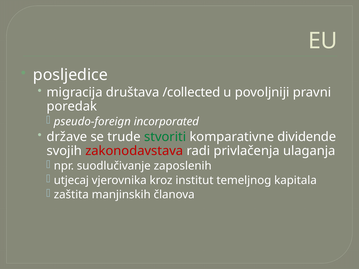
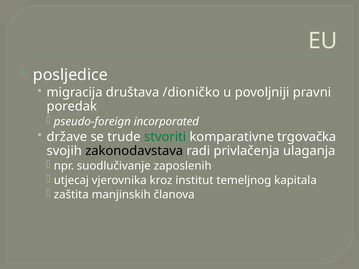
/collected: /collected -> /dioničko (191, 93)
dividende: dividende -> trgovačka (307, 137)
zakonodavstava colour: red -> black (134, 151)
